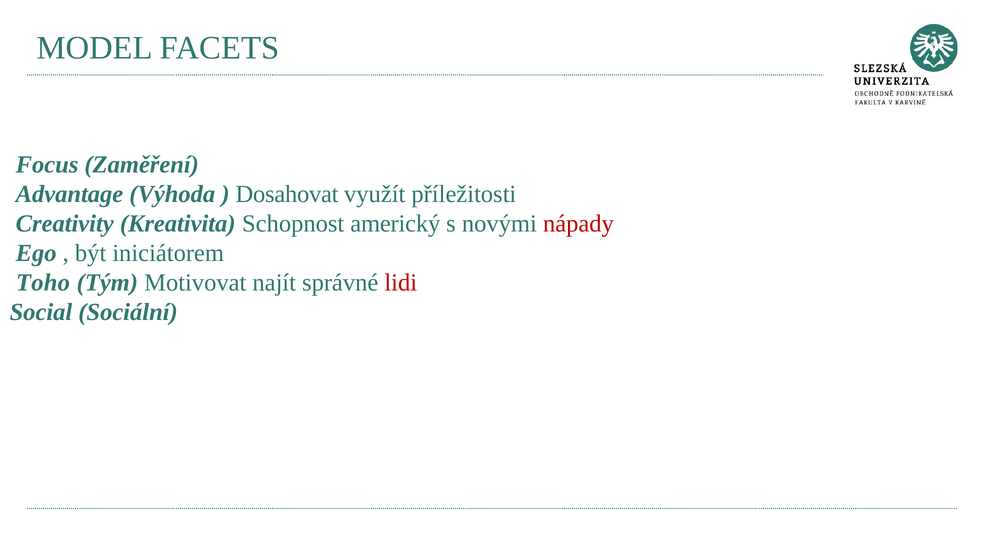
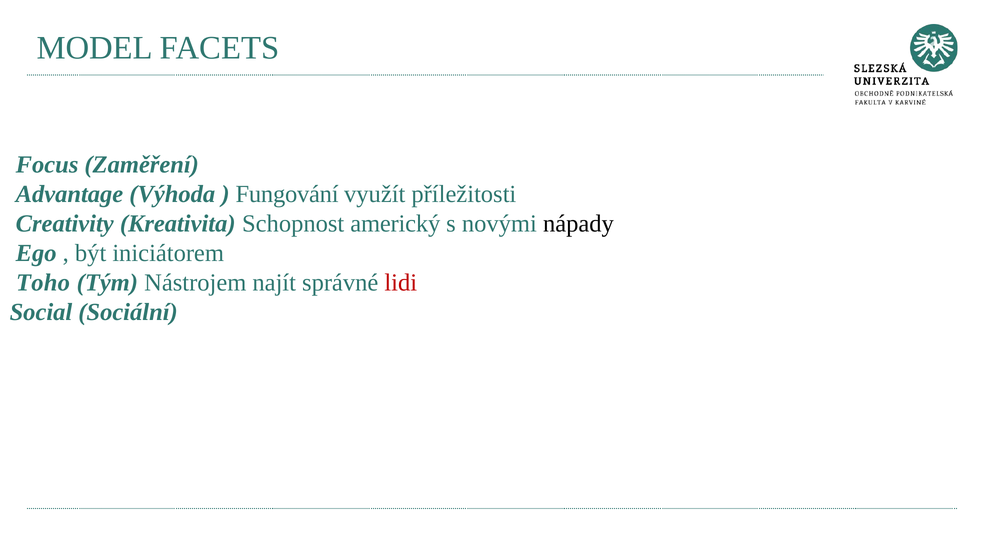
Dosahovat: Dosahovat -> Fungování (287, 194)
nápady colour: red -> black (578, 223)
Motivovat: Motivovat -> Nástrojem (195, 282)
